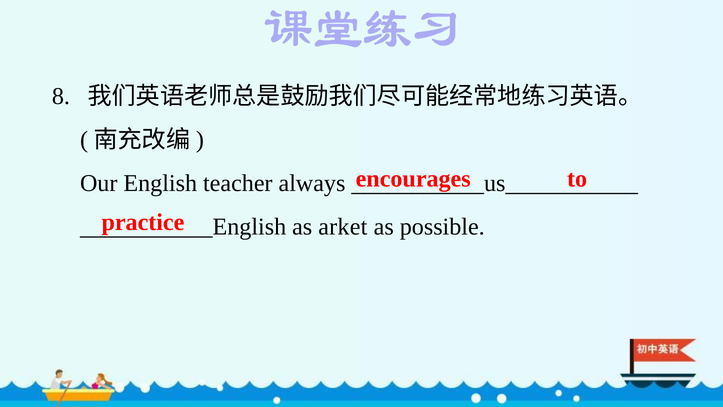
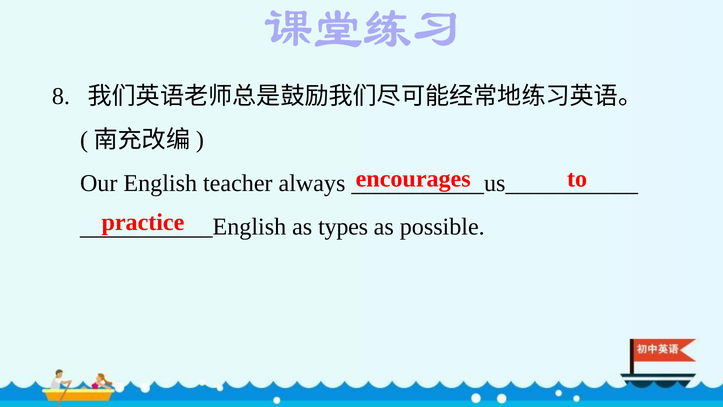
arket: arket -> types (343, 227)
